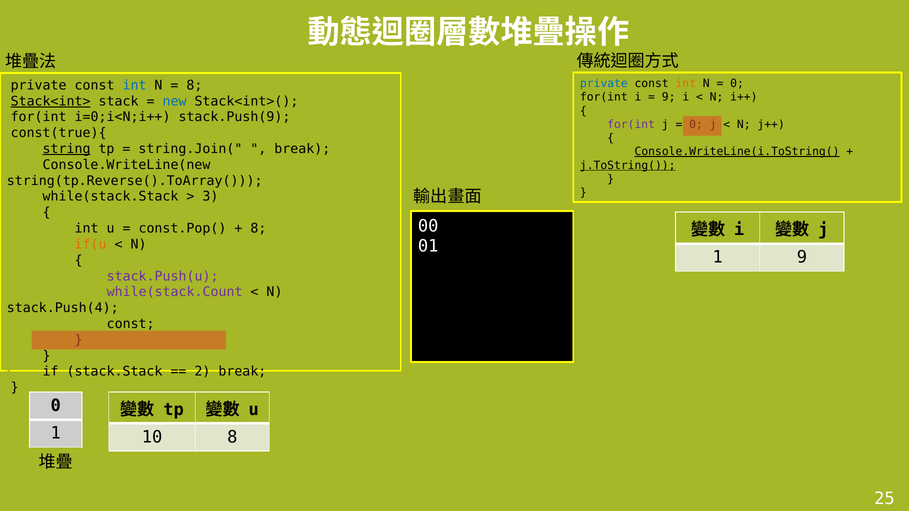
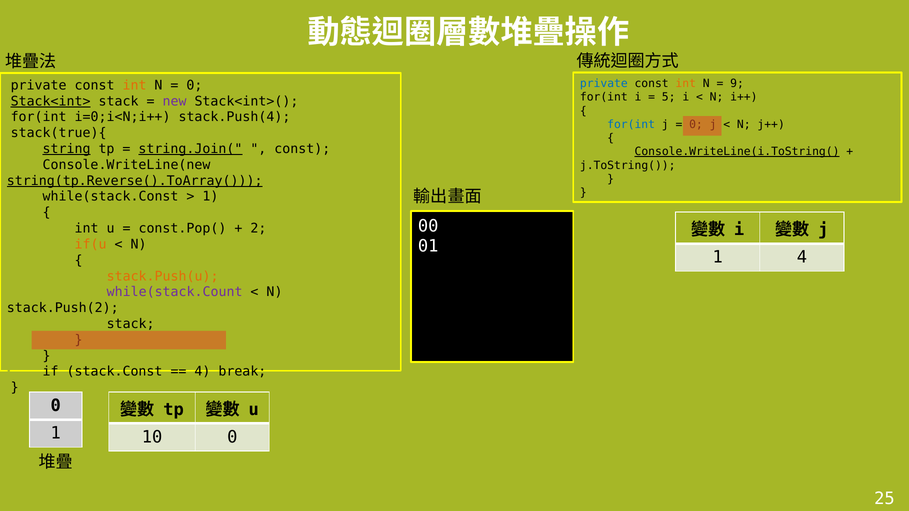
0: 0 -> 9 (737, 84)
int colour: blue -> orange (135, 85)
8: 8 -> 0 (194, 85)
9: 9 -> 5 (669, 97)
new colour: blue -> purple (174, 101)
stack.Push(9: stack.Push(9 -> stack.Push(4 (234, 117)
for(int colour: purple -> blue (631, 124)
const(true){: const(true){ -> stack(true){ (59, 133)
string.Join( underline: none -> present (190, 149)
break: break -> const (302, 149)
j.ToString( underline: present -> none (628, 165)
string(tp.Reverse().ToArray( underline: none -> present (135, 181)
while(stack.Stack: while(stack.Stack -> while(stack.Const (111, 197)
3: 3 -> 1 (210, 197)
8: 8 -> 2 (258, 229)
1 9: 9 -> 4 (802, 257)
stack.Push(u colour: purple -> orange (163, 276)
stack.Push(4: stack.Push(4 -> stack.Push(2 (63, 308)
const: const -> stack (131, 324)
stack.Stack: stack.Stack -> stack.Const (115, 372)
2: 2 -> 4 (202, 372)
10 8: 8 -> 0 (232, 437)
